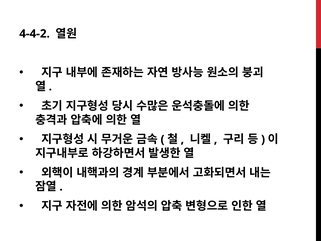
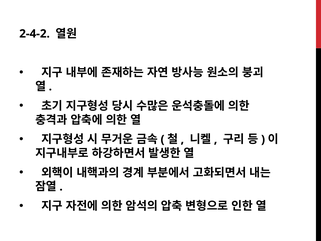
4-4-2: 4-4-2 -> 2-4-2 (35, 34)
